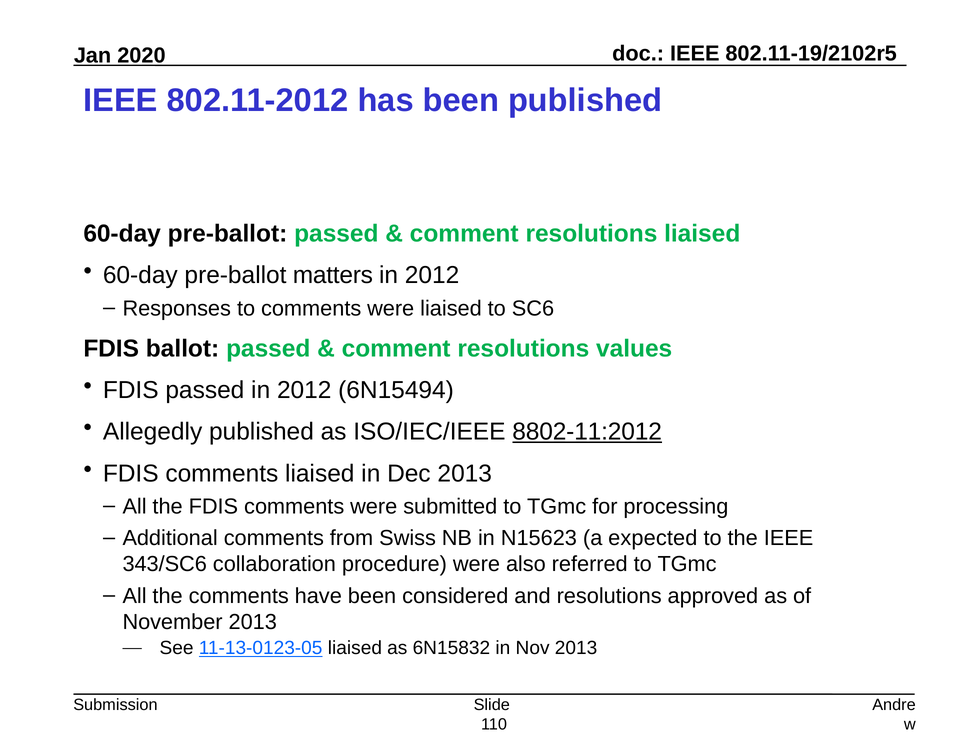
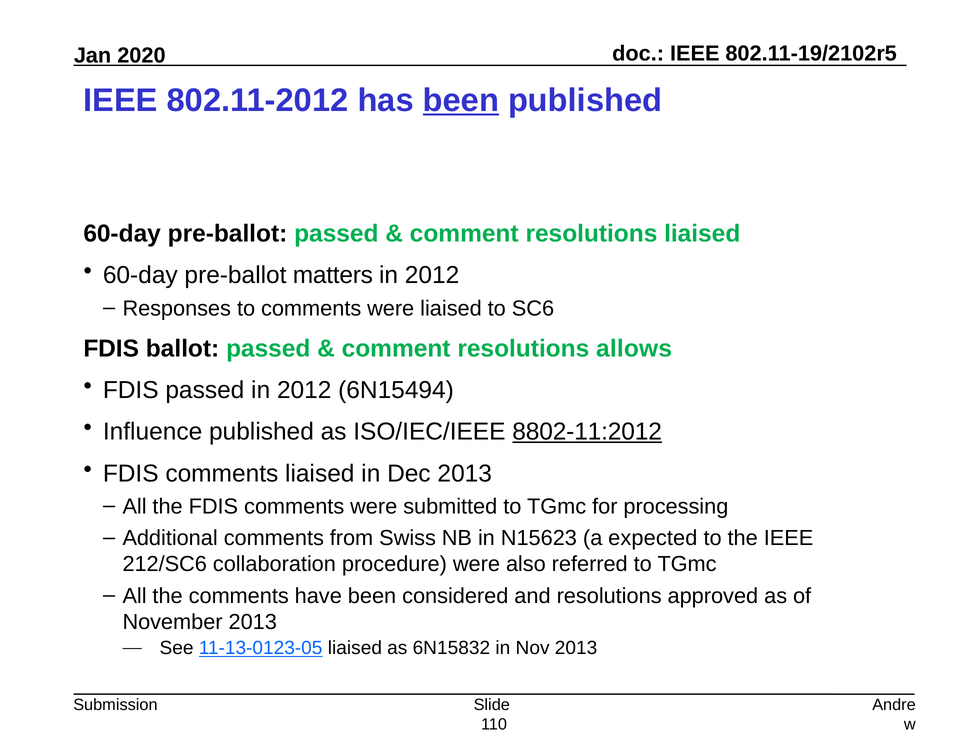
been underline: none -> present (461, 100)
values: values -> allows (634, 349)
Allegedly: Allegedly -> Influence (153, 432)
343/SC6: 343/SC6 -> 212/SC6 (165, 564)
